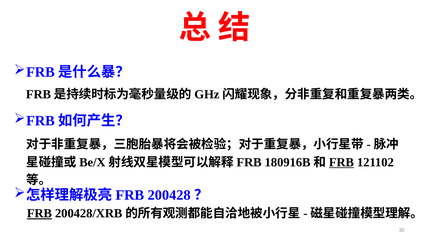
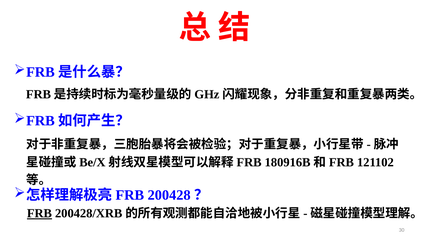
FRB underline: present -> none (341, 162)
